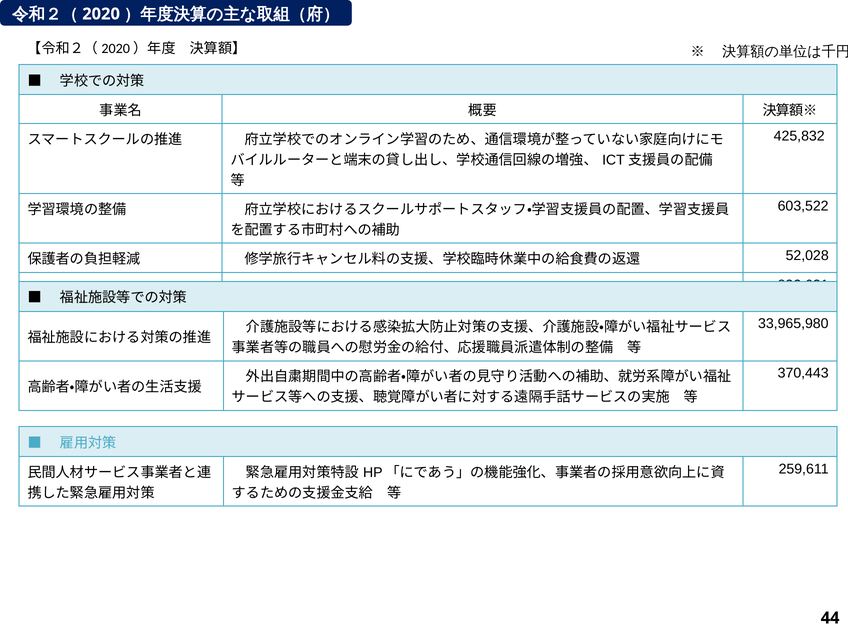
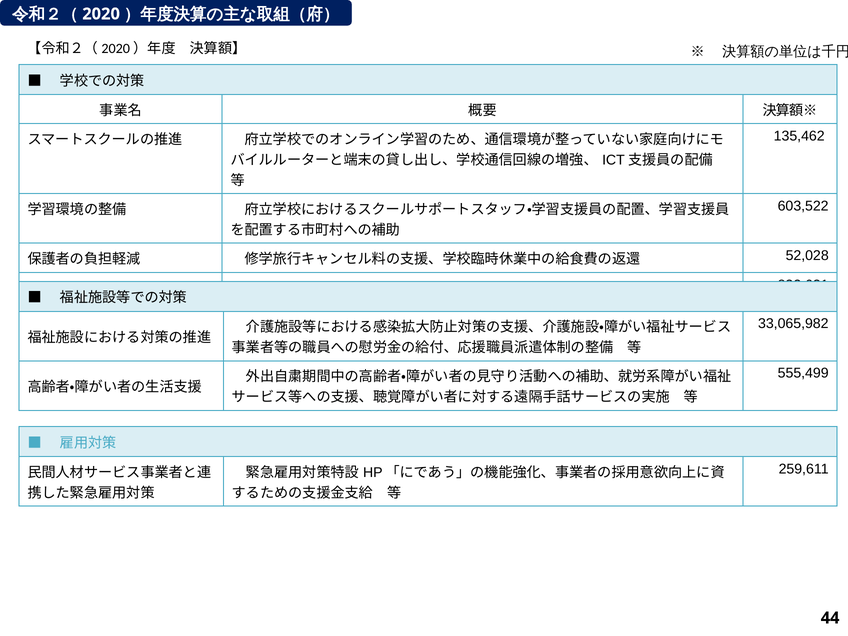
425,832: 425,832 -> 135,462 (799, 136)
33,965,980: 33,965,980 -> 33,065,982 (793, 324)
370,443: 370,443 -> 555,499 (803, 373)
